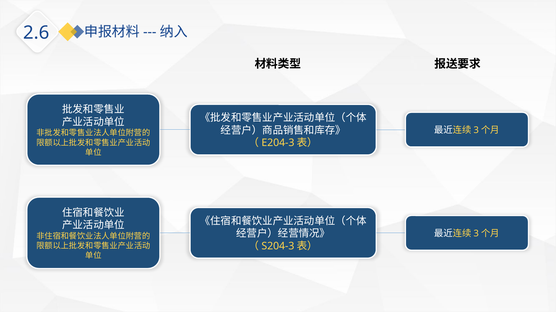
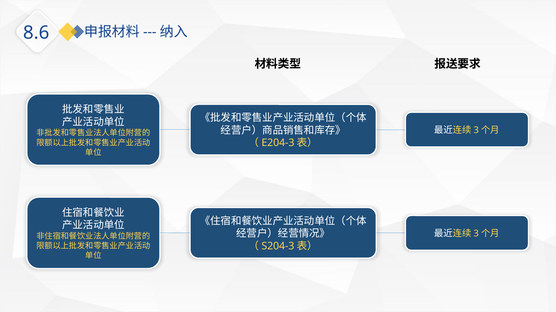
2.6: 2.6 -> 8.6 (36, 33)
